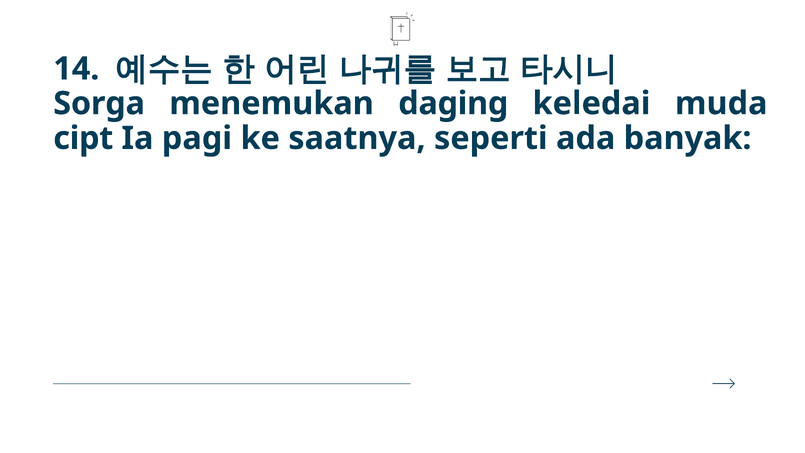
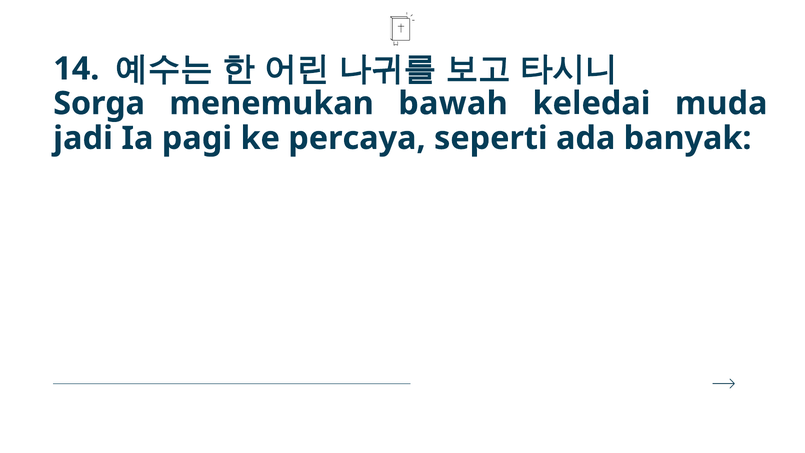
daging: daging -> bawah (453, 103)
cipt: cipt -> jadi (83, 138)
saatnya: saatnya -> percaya (357, 138)
